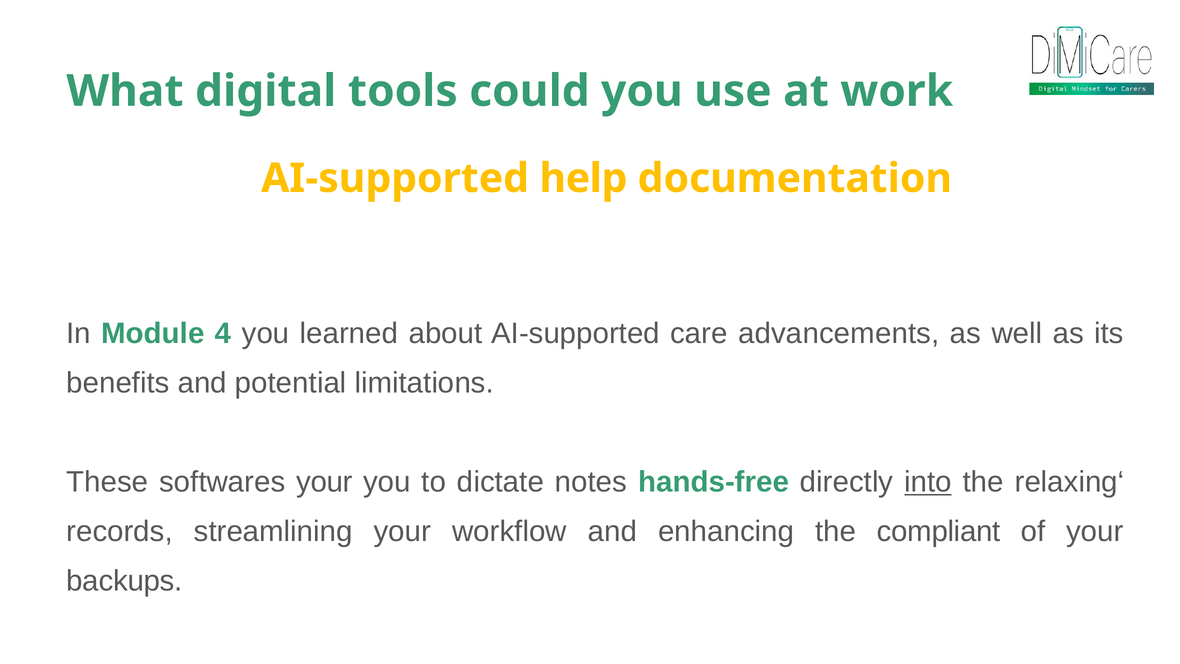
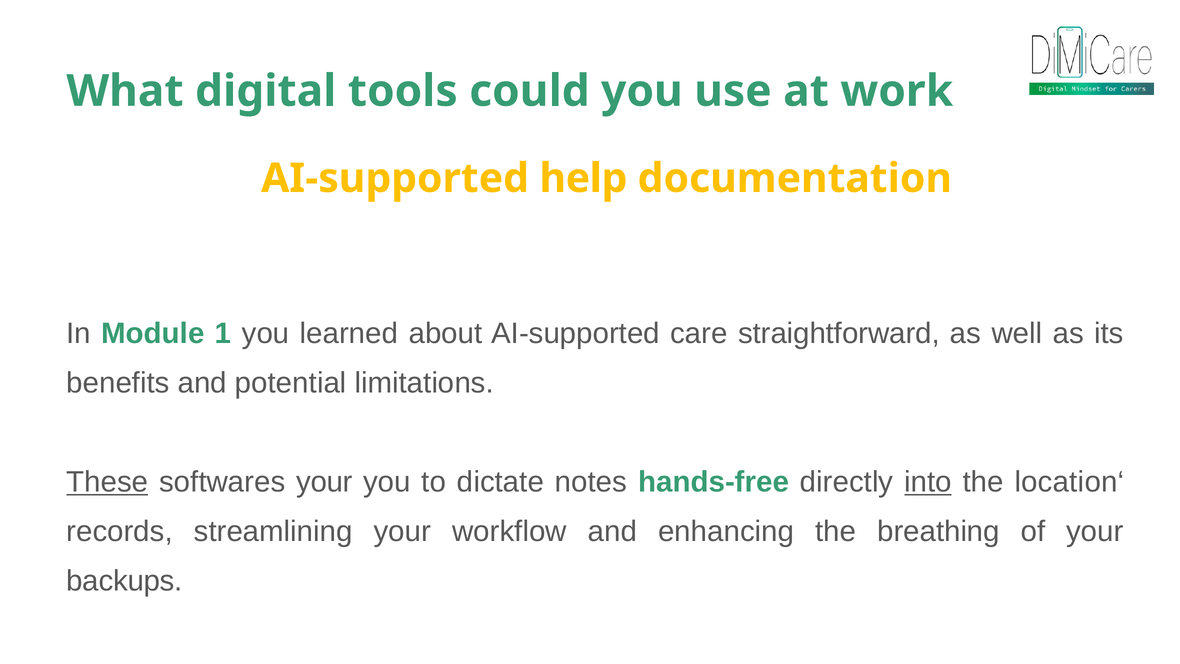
4: 4 -> 1 (223, 333)
advancements: advancements -> straightforward (839, 333)
These underline: none -> present (107, 482)
relaxing‘: relaxing‘ -> location‘ (1069, 482)
compliant: compliant -> breathing (939, 531)
